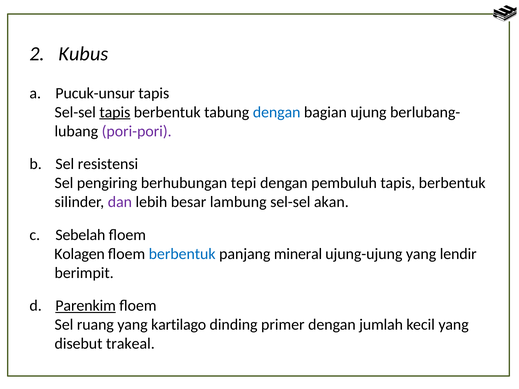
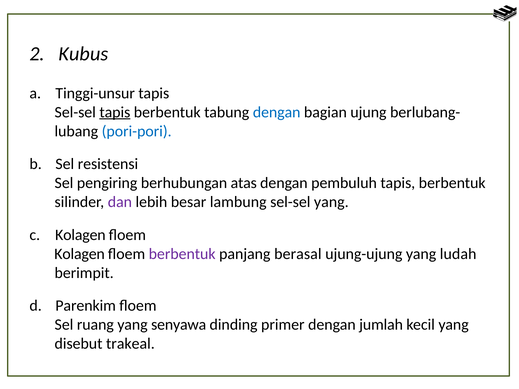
Pucuk-unsur: Pucuk-unsur -> Tinggi-unsur (95, 93)
pori-pori colour: purple -> blue (137, 131)
tepi: tepi -> atas (244, 183)
sel-sel akan: akan -> yang (331, 202)
Sebelah: Sebelah -> Kolagen (80, 235)
berbentuk colour: blue -> purple (182, 254)
mineral: mineral -> berasal (298, 254)
lendir: lendir -> ludah (458, 254)
Parenkim underline: present -> none (86, 306)
kartilago: kartilago -> senyawa (179, 325)
